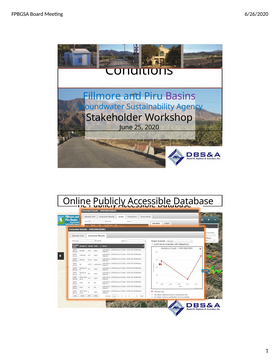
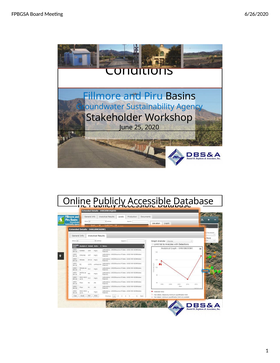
Basins colour: purple -> black (181, 96)
